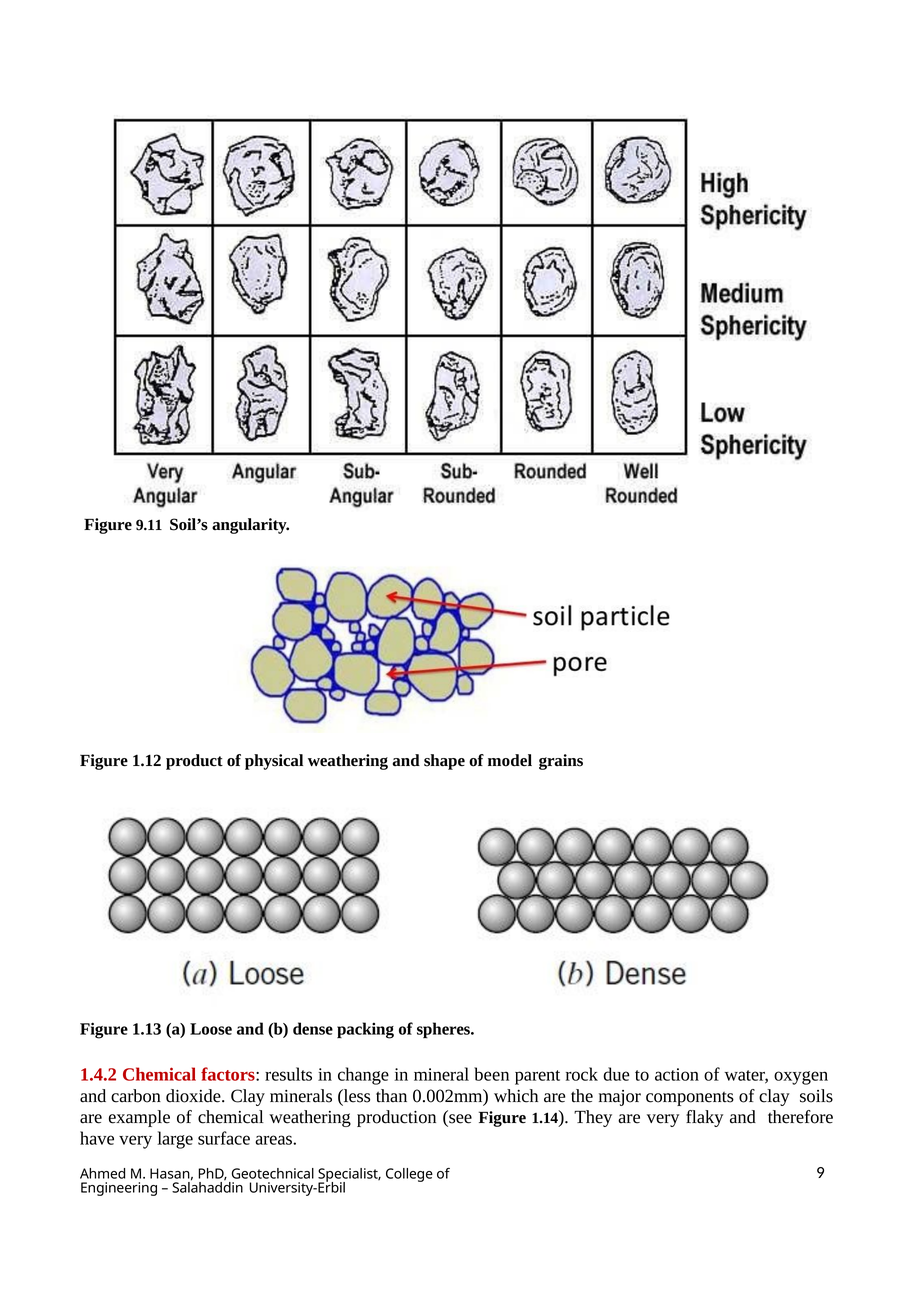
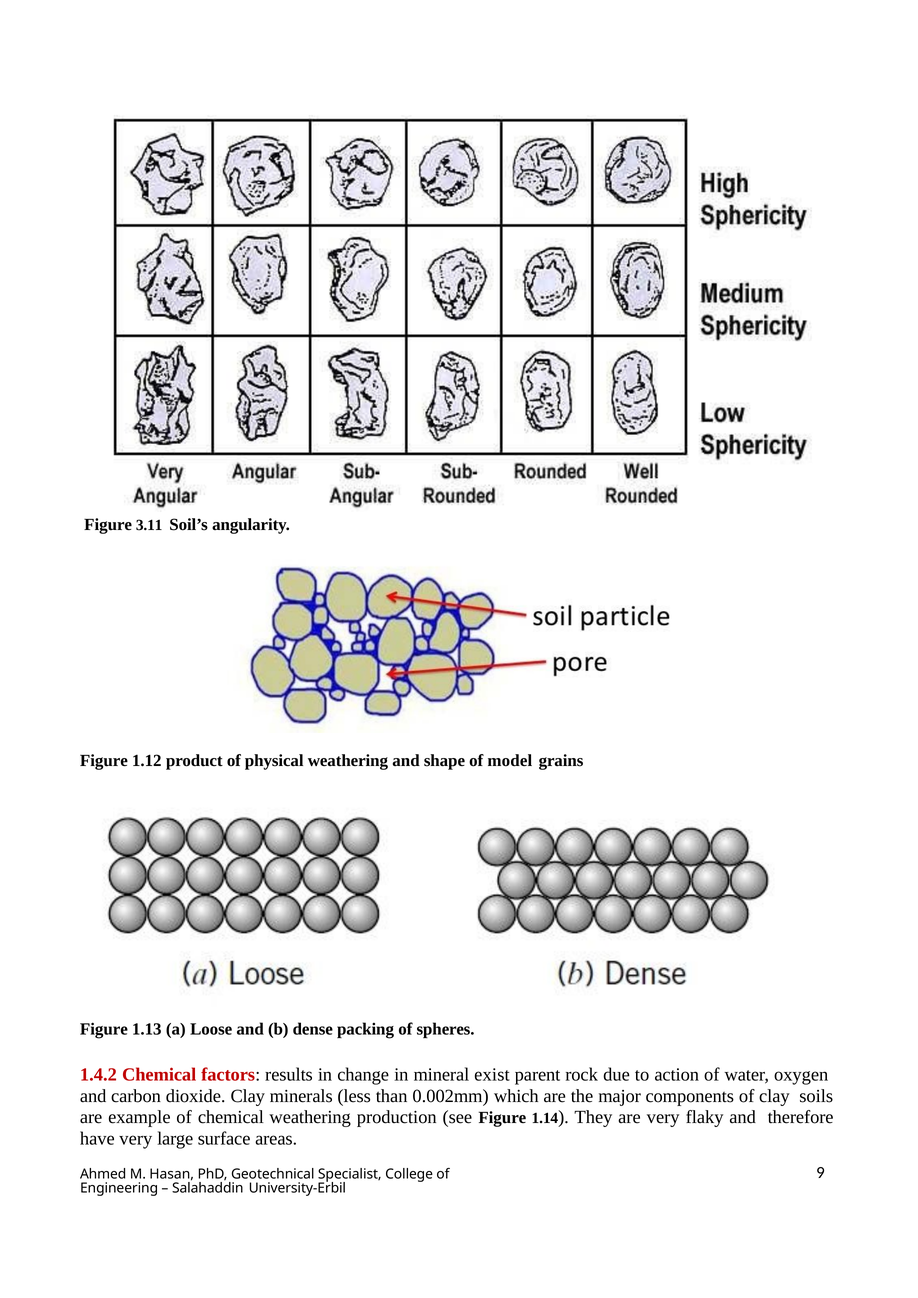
9.11: 9.11 -> 3.11 (149, 525)
been: been -> exist (492, 1074)
